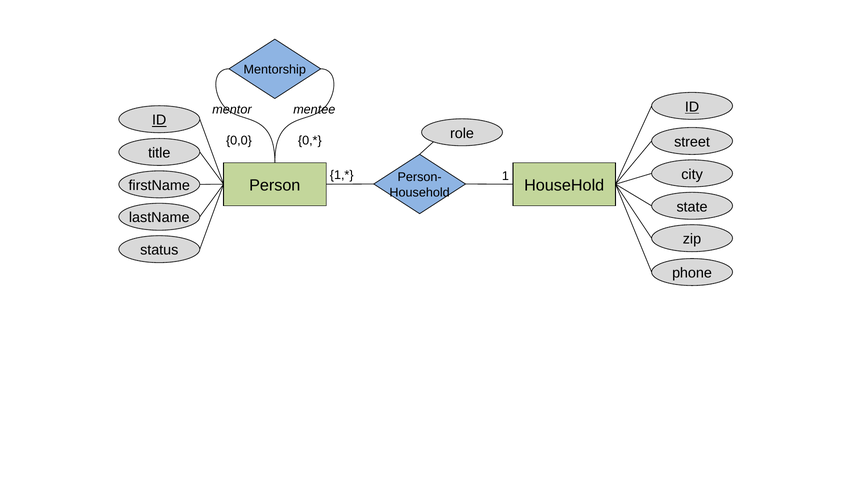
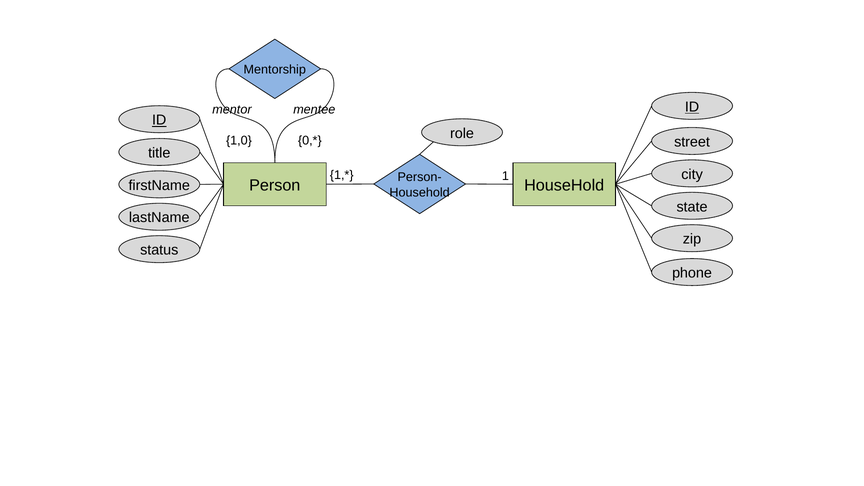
0,0: 0,0 -> 1,0 (239, 141)
